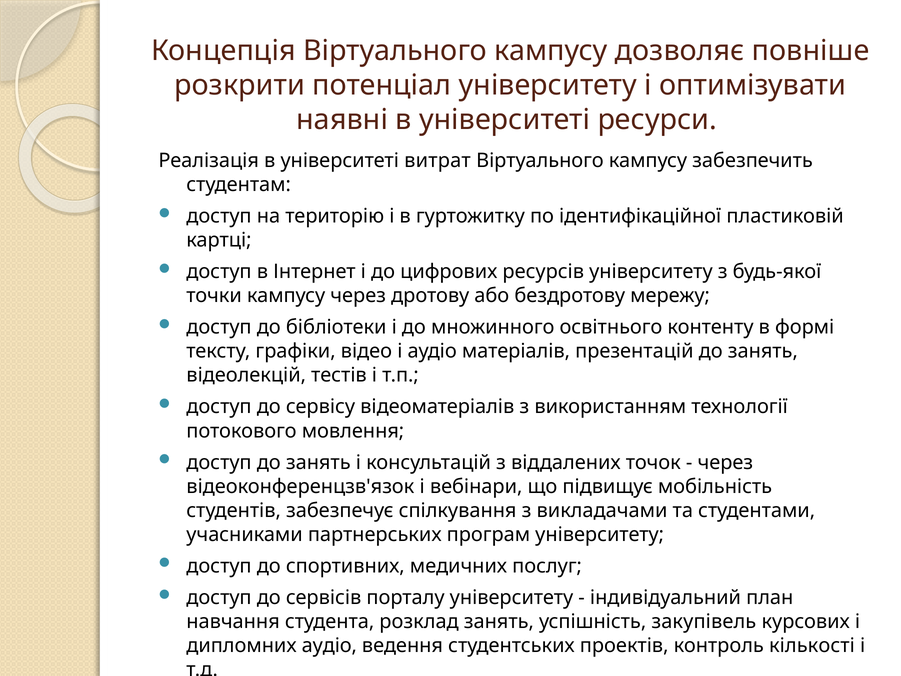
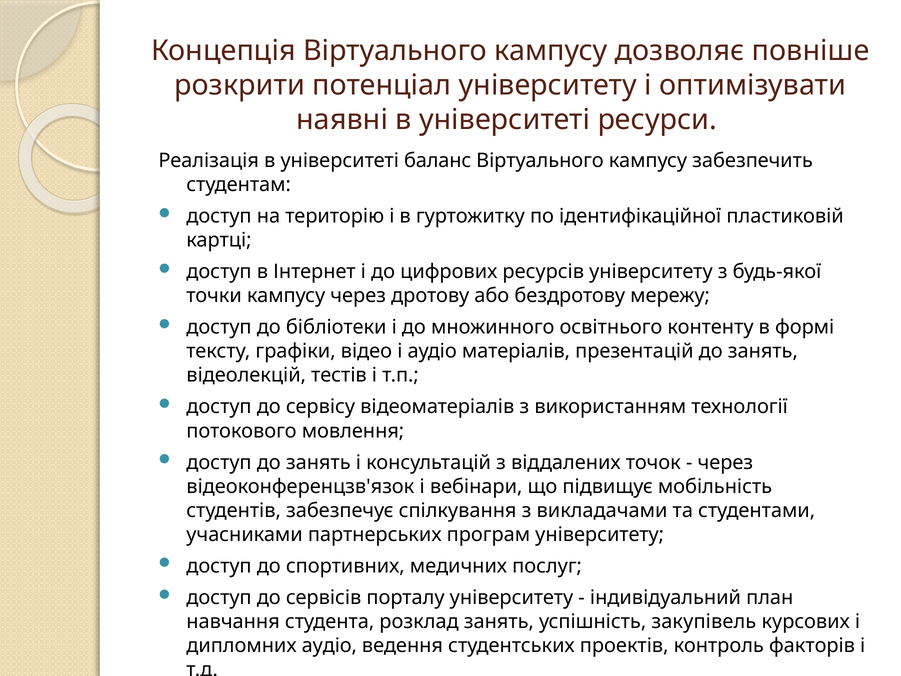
витрат: витрат -> баланс (438, 161)
кількості: кількості -> факторів (812, 645)
